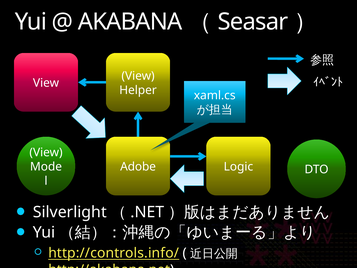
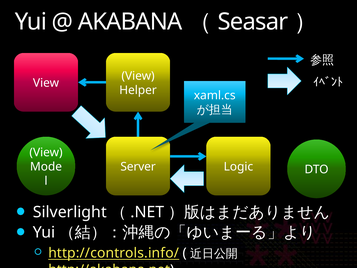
Adobe: Adobe -> Server (138, 167)
